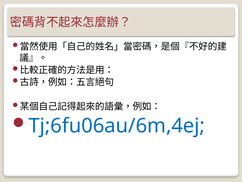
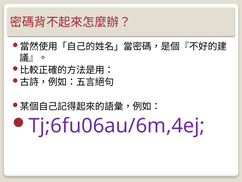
Tj;6fu06au/6m,4ej colour: blue -> purple (117, 126)
